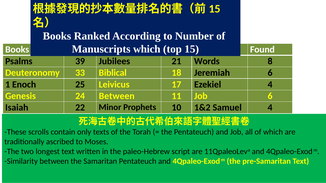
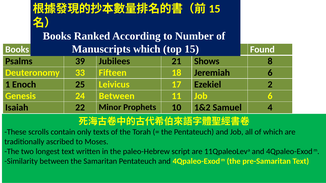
Words: Words -> Shows (207, 61)
Biblical: Biblical -> Fifteen (113, 73)
Ezekiel 4: 4 -> 2 (270, 85)
